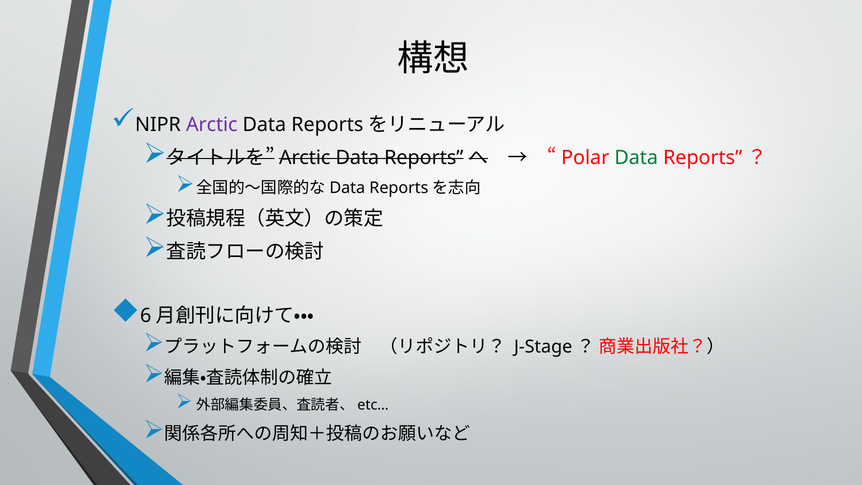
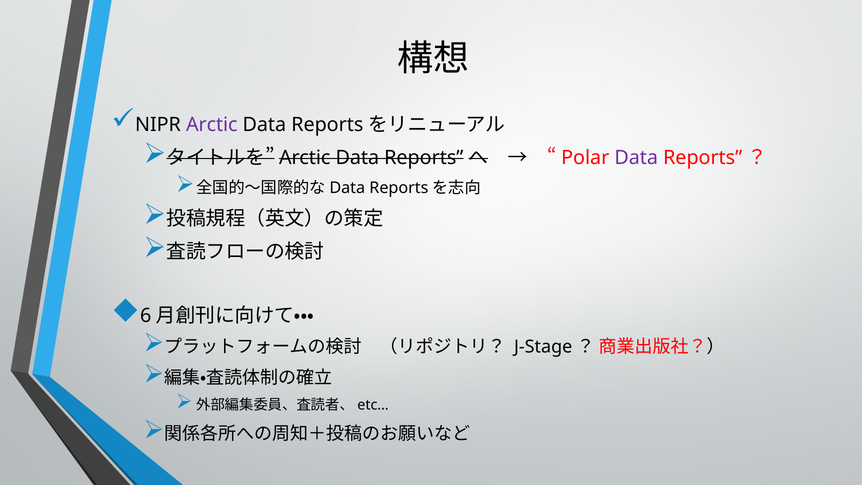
Data colour: green -> purple (636, 158)
